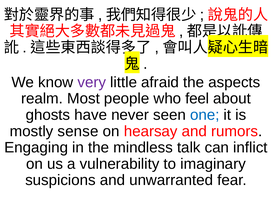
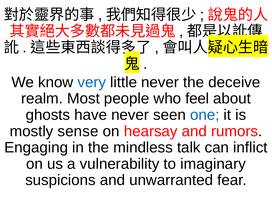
very colour: purple -> blue (92, 82)
little afraid: afraid -> never (160, 82)
aspects: aspects -> deceive (234, 82)
